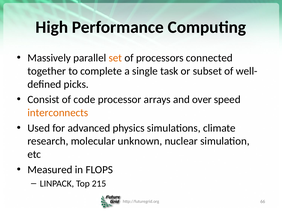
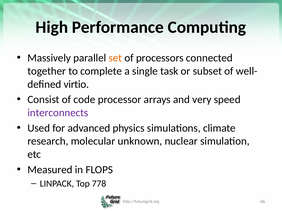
picks: picks -> virtio (76, 84)
over: over -> very (202, 100)
interconnects colour: orange -> purple (58, 113)
215: 215 -> 778 (99, 184)
